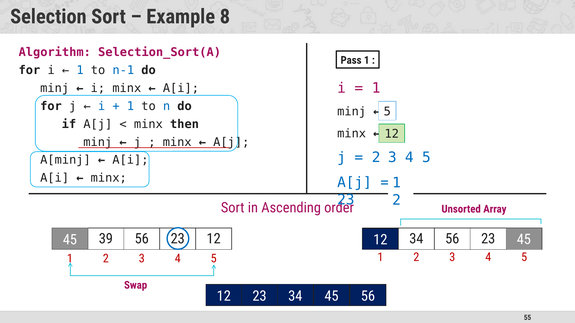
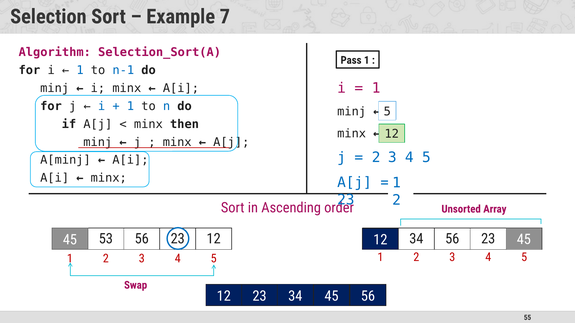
8: 8 -> 7 (225, 17)
39: 39 -> 53 (106, 239)
